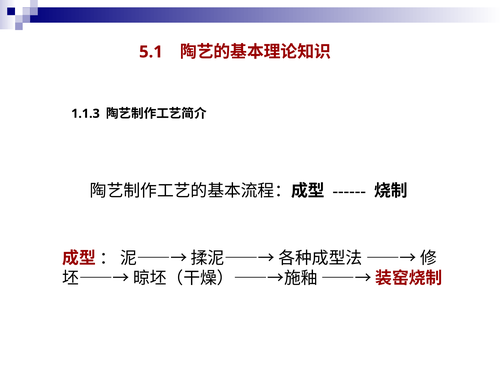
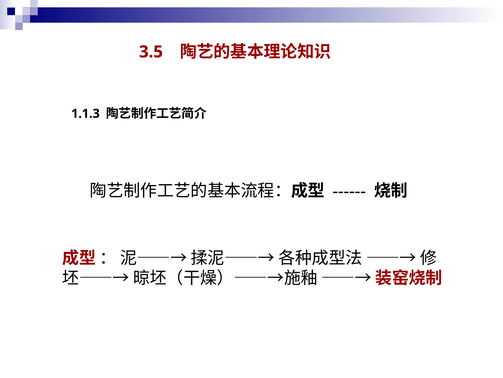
5.1: 5.1 -> 3.5 (151, 52)
